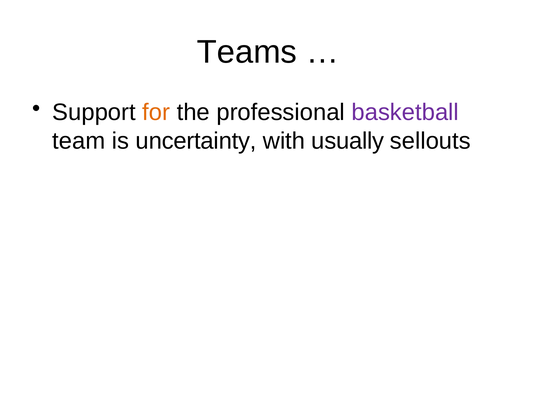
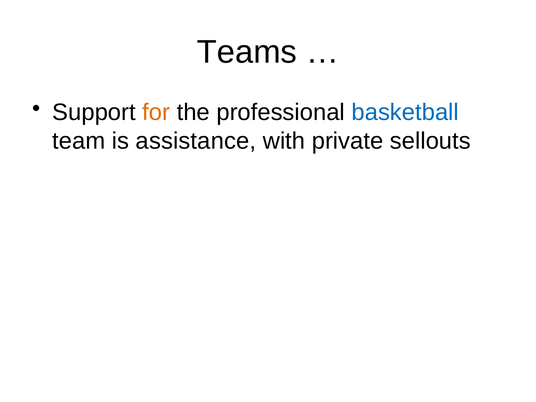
basketball colour: purple -> blue (405, 112)
uncertainty: uncertainty -> assistance (196, 141)
usually: usually -> private (348, 141)
